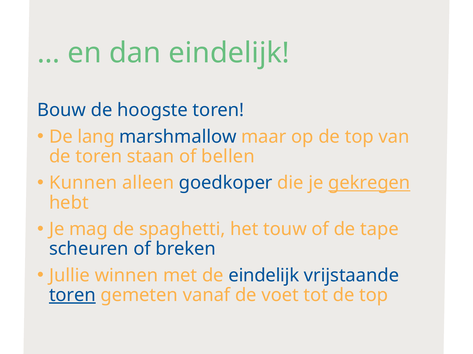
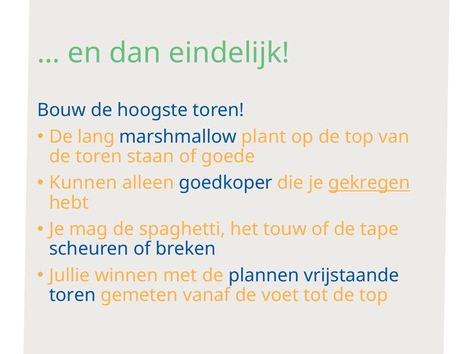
maar: maar -> plant (264, 137)
bellen: bellen -> goede (228, 157)
de eindelijk: eindelijk -> plannen (264, 276)
toren underline: present -> none (72, 296)
